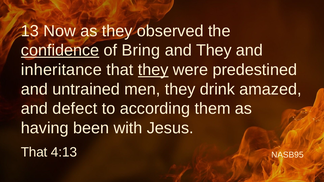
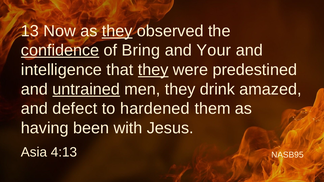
they underline: none -> present (117, 31)
and They: They -> Your (214, 50)
inheritance: inheritance -> intelligence (61, 70)
untrained underline: none -> present (86, 89)
according: according -> hardened (155, 109)
That: That -> Asia (34, 152)
